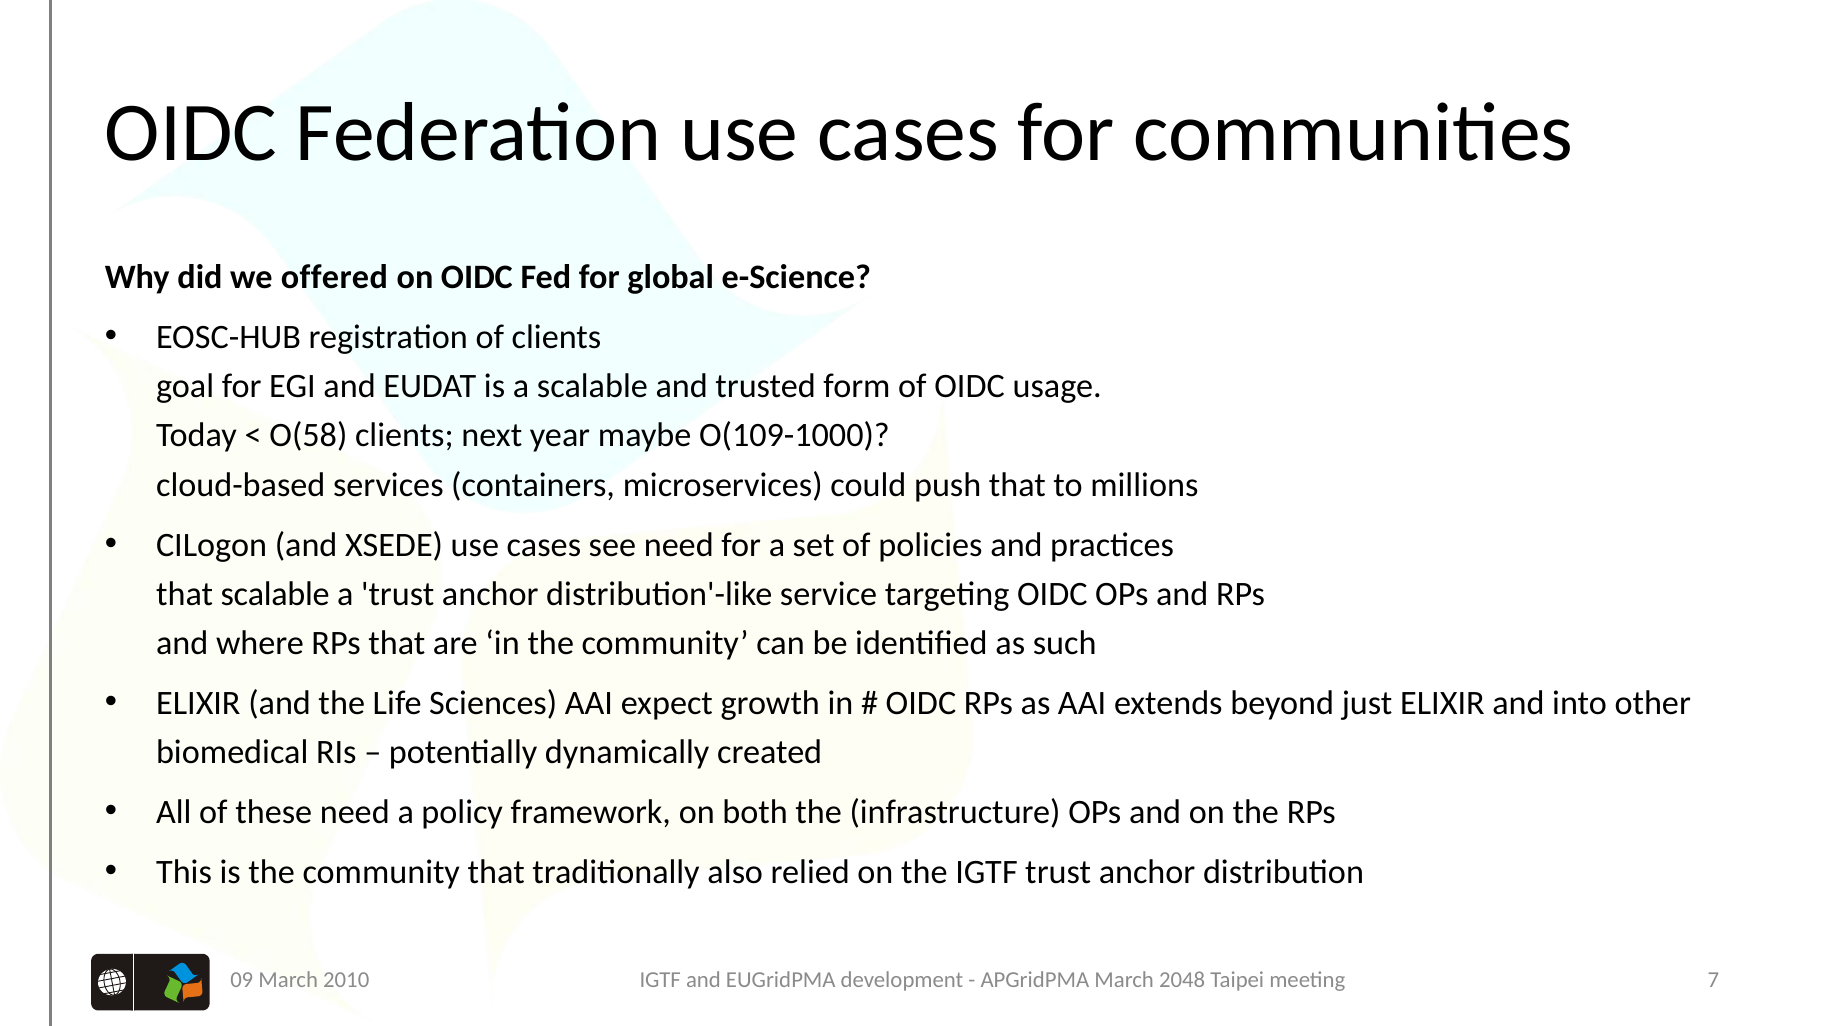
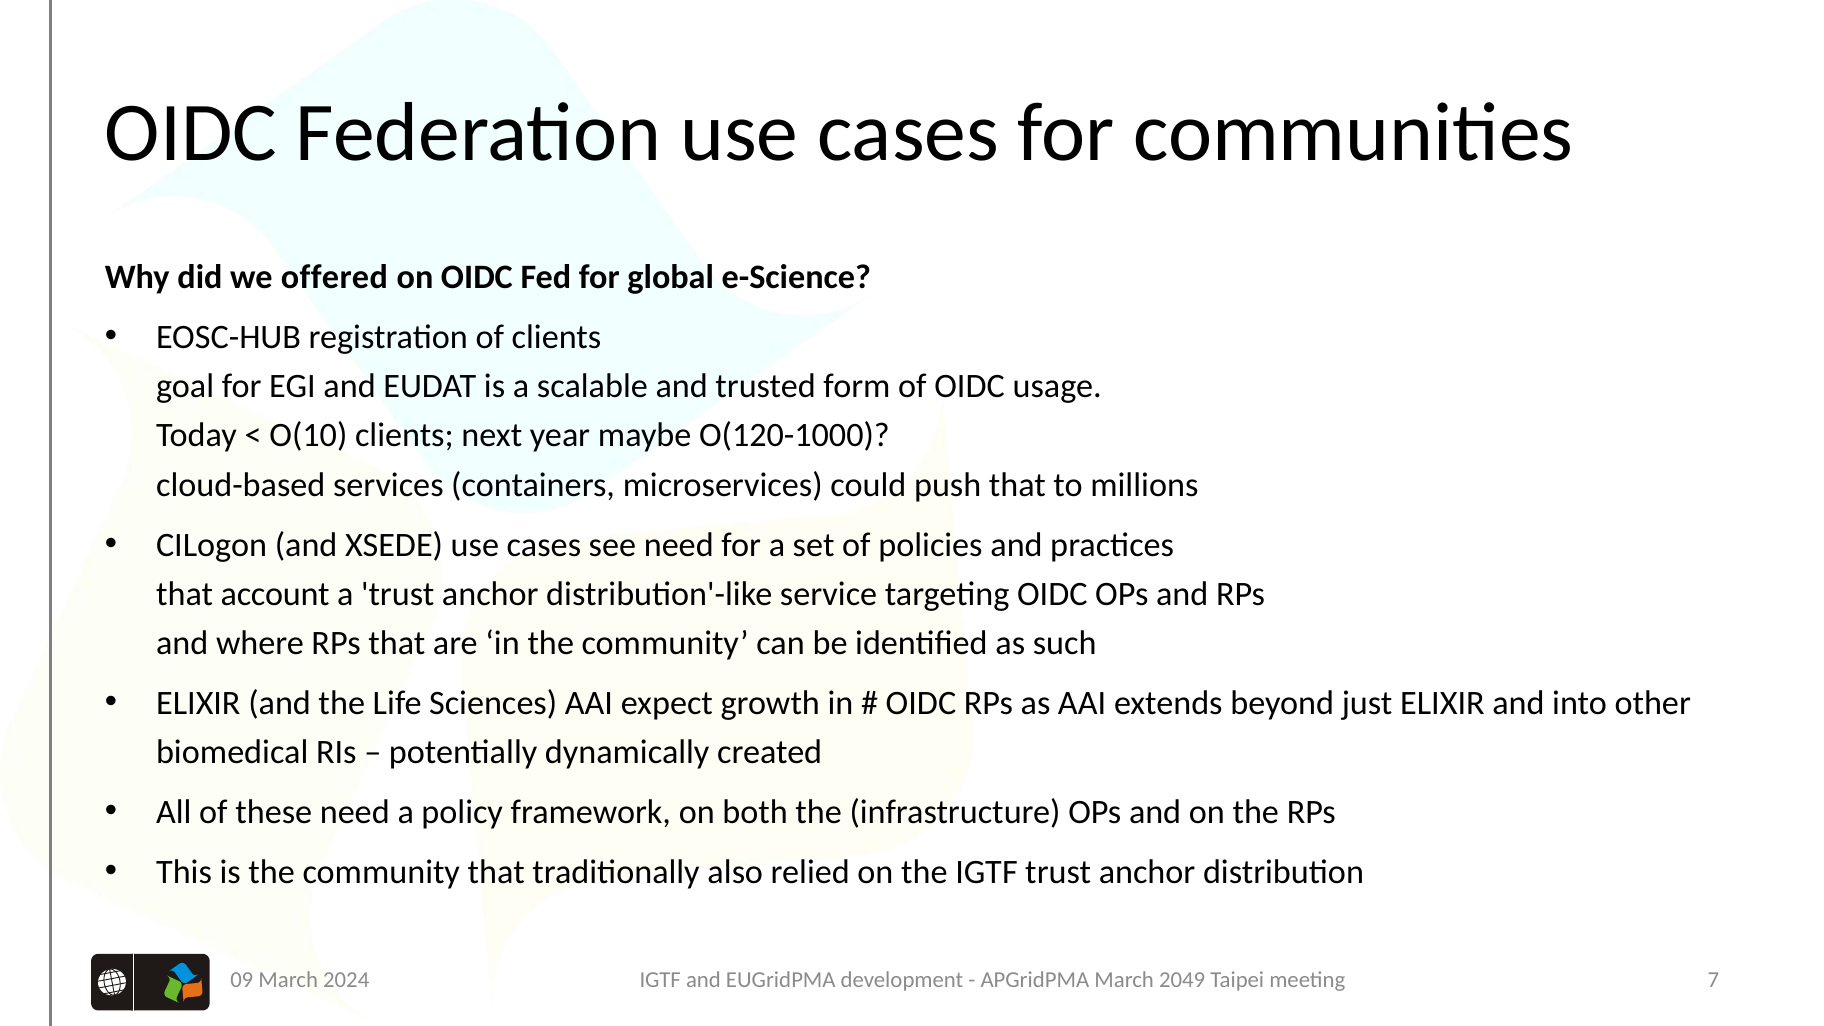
O(58: O(58 -> O(10 (308, 436)
O(109-1000: O(109-1000 -> O(120-1000 (794, 436)
that scalable: scalable -> account (275, 594)
2048: 2048 -> 2049 (1182, 980)
2010: 2010 -> 2024 (346, 980)
